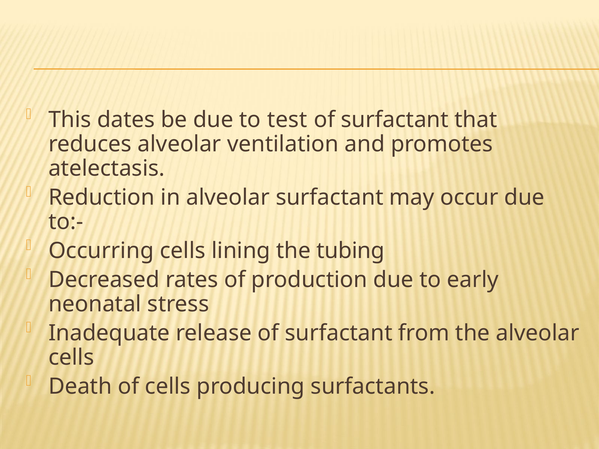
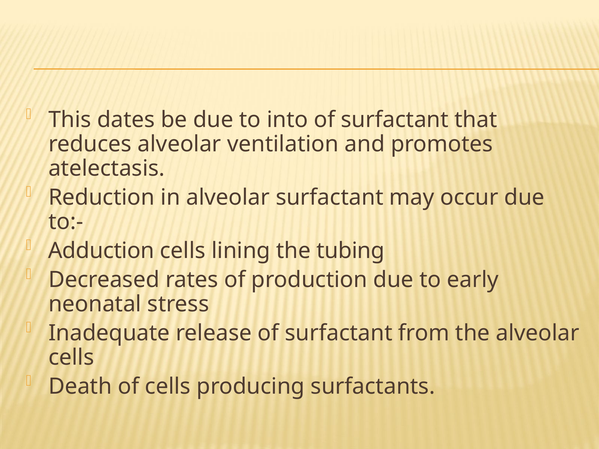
test: test -> into (287, 120)
Occurring: Occurring -> Adduction (101, 251)
